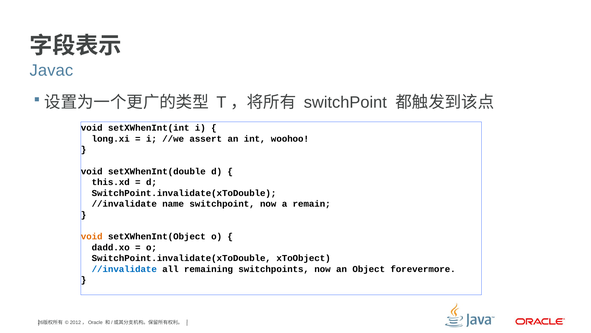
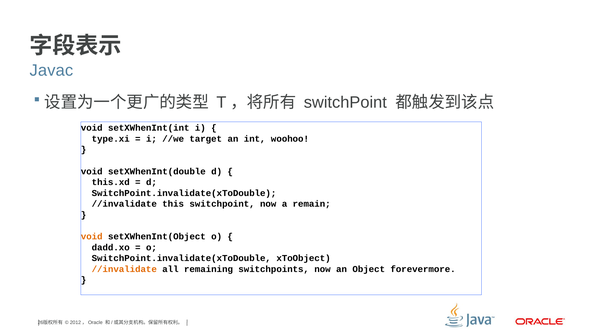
long.xi: long.xi -> type.xi (111, 139)
assert: assert -> target (206, 139)
name: name -> this (173, 204)
//invalidate colour: blue -> orange (124, 269)
